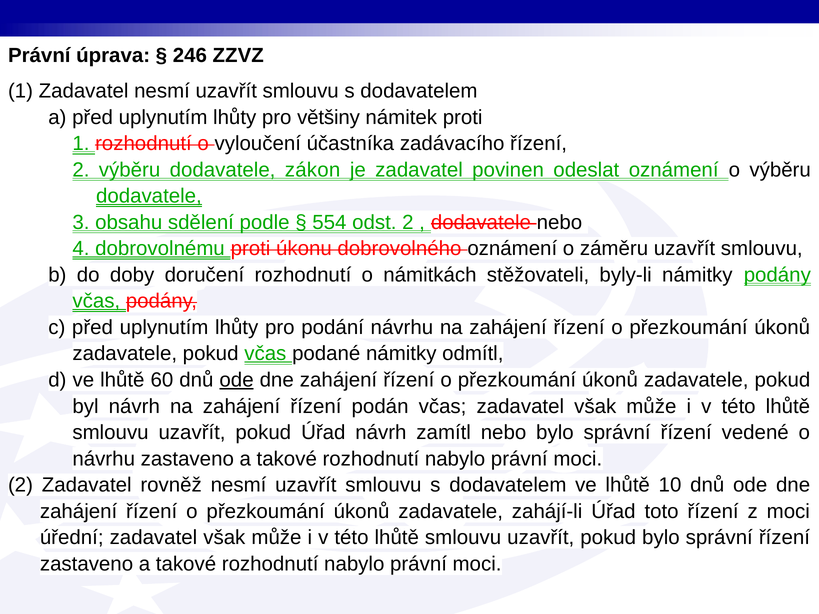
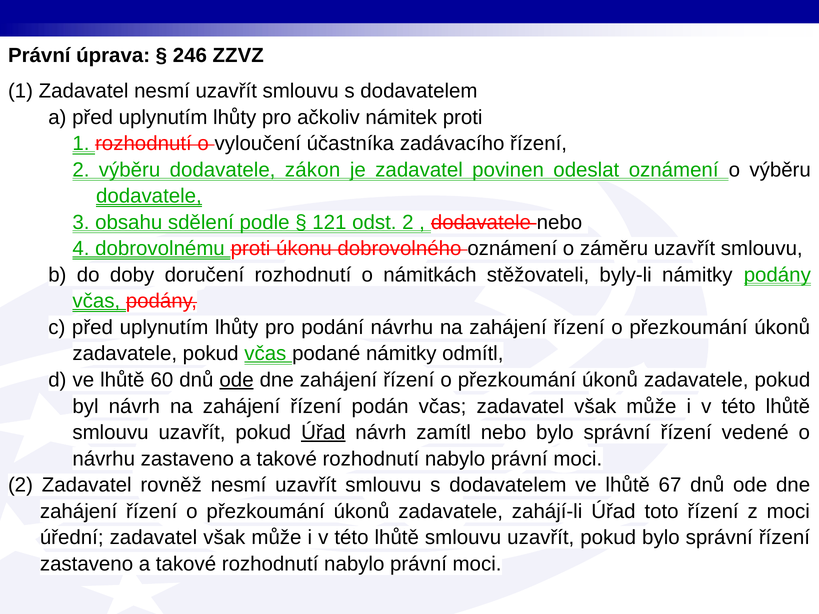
většiny: většiny -> ačkoliv (328, 117)
554: 554 -> 121 (329, 222)
Úřad underline: none -> present (323, 433)
10: 10 -> 67 (670, 485)
